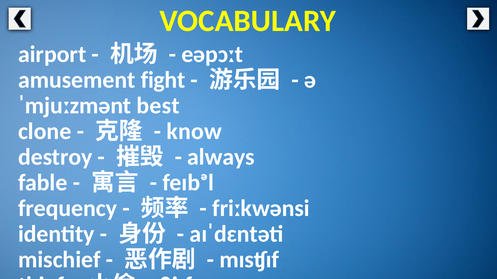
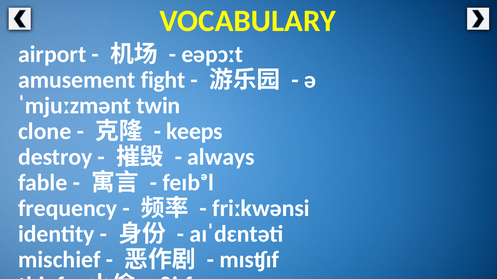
best: best -> twin (158, 106)
know: know -> keeps (194, 131)
